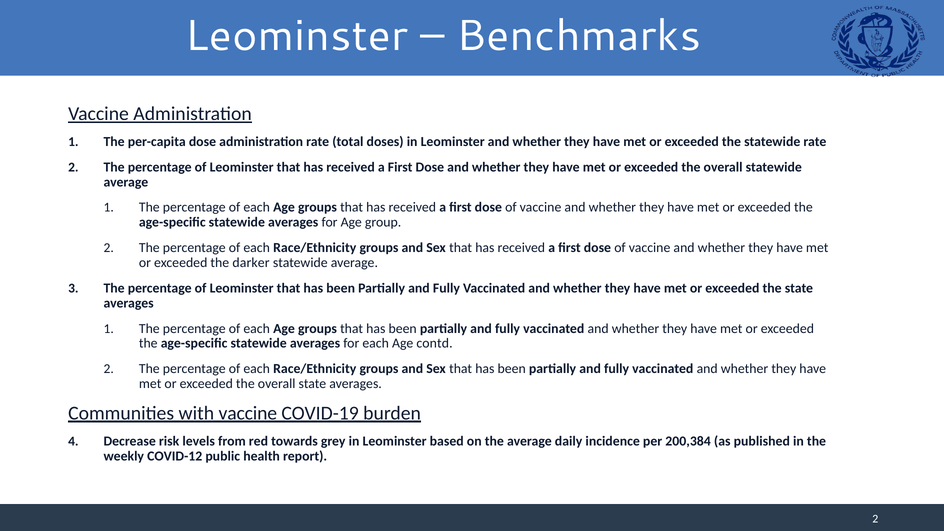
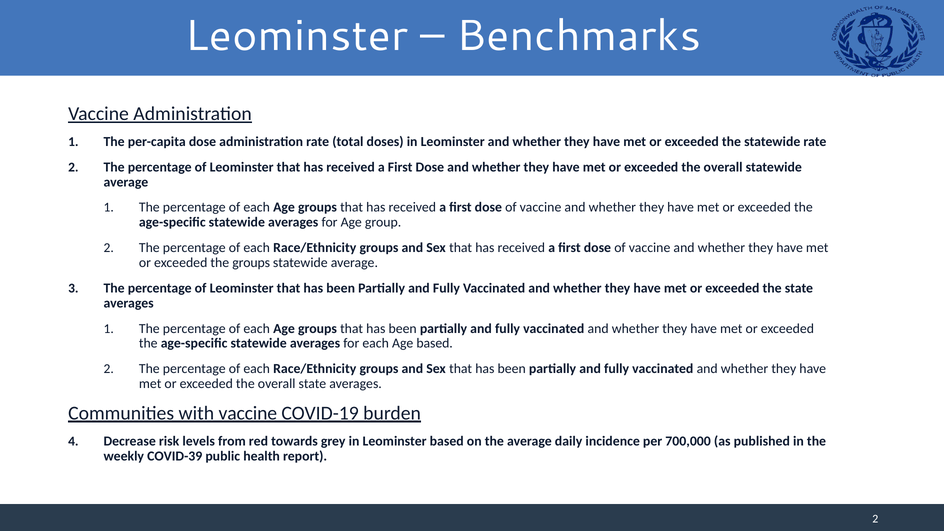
the darker: darker -> groups (251, 263)
Age contd: contd -> based (435, 343)
200,384: 200,384 -> 700,000 (688, 441)
COVID-12: COVID-12 -> COVID-39 (175, 456)
